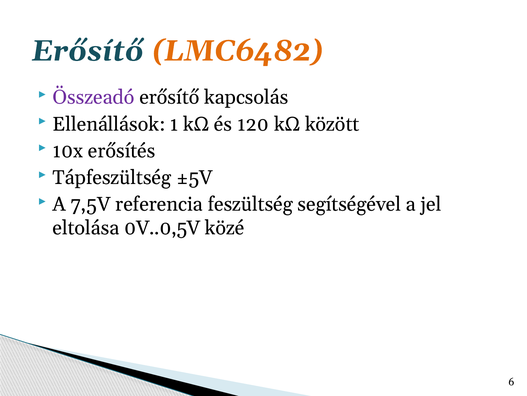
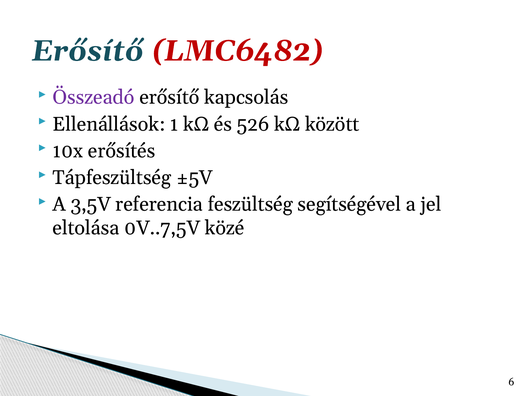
LMC6482 colour: orange -> red (238, 51)
120: 120 -> 526 (253, 124)
7,5V: 7,5V -> 3,5V (91, 204)
0V..0,5V: 0V..0,5V -> 0V..7,5V (162, 228)
